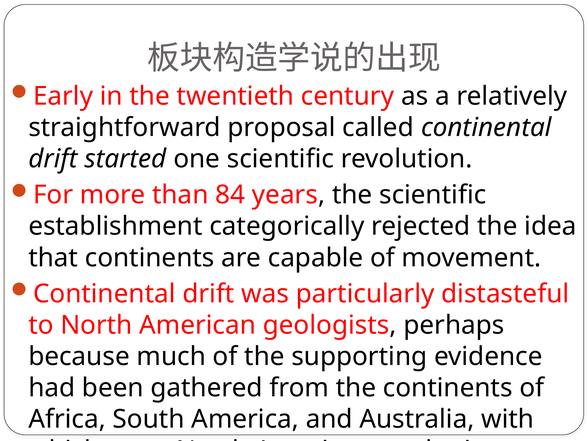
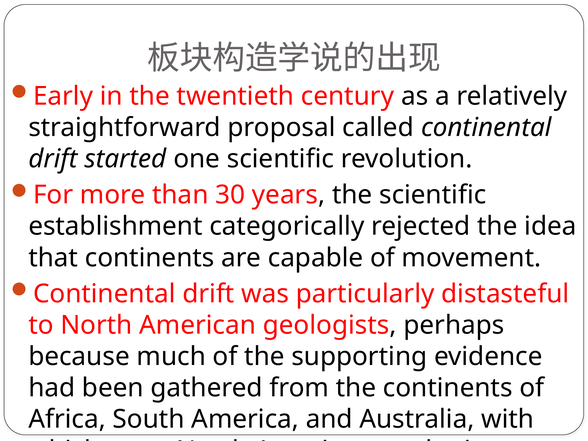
84: 84 -> 30 (230, 195)
